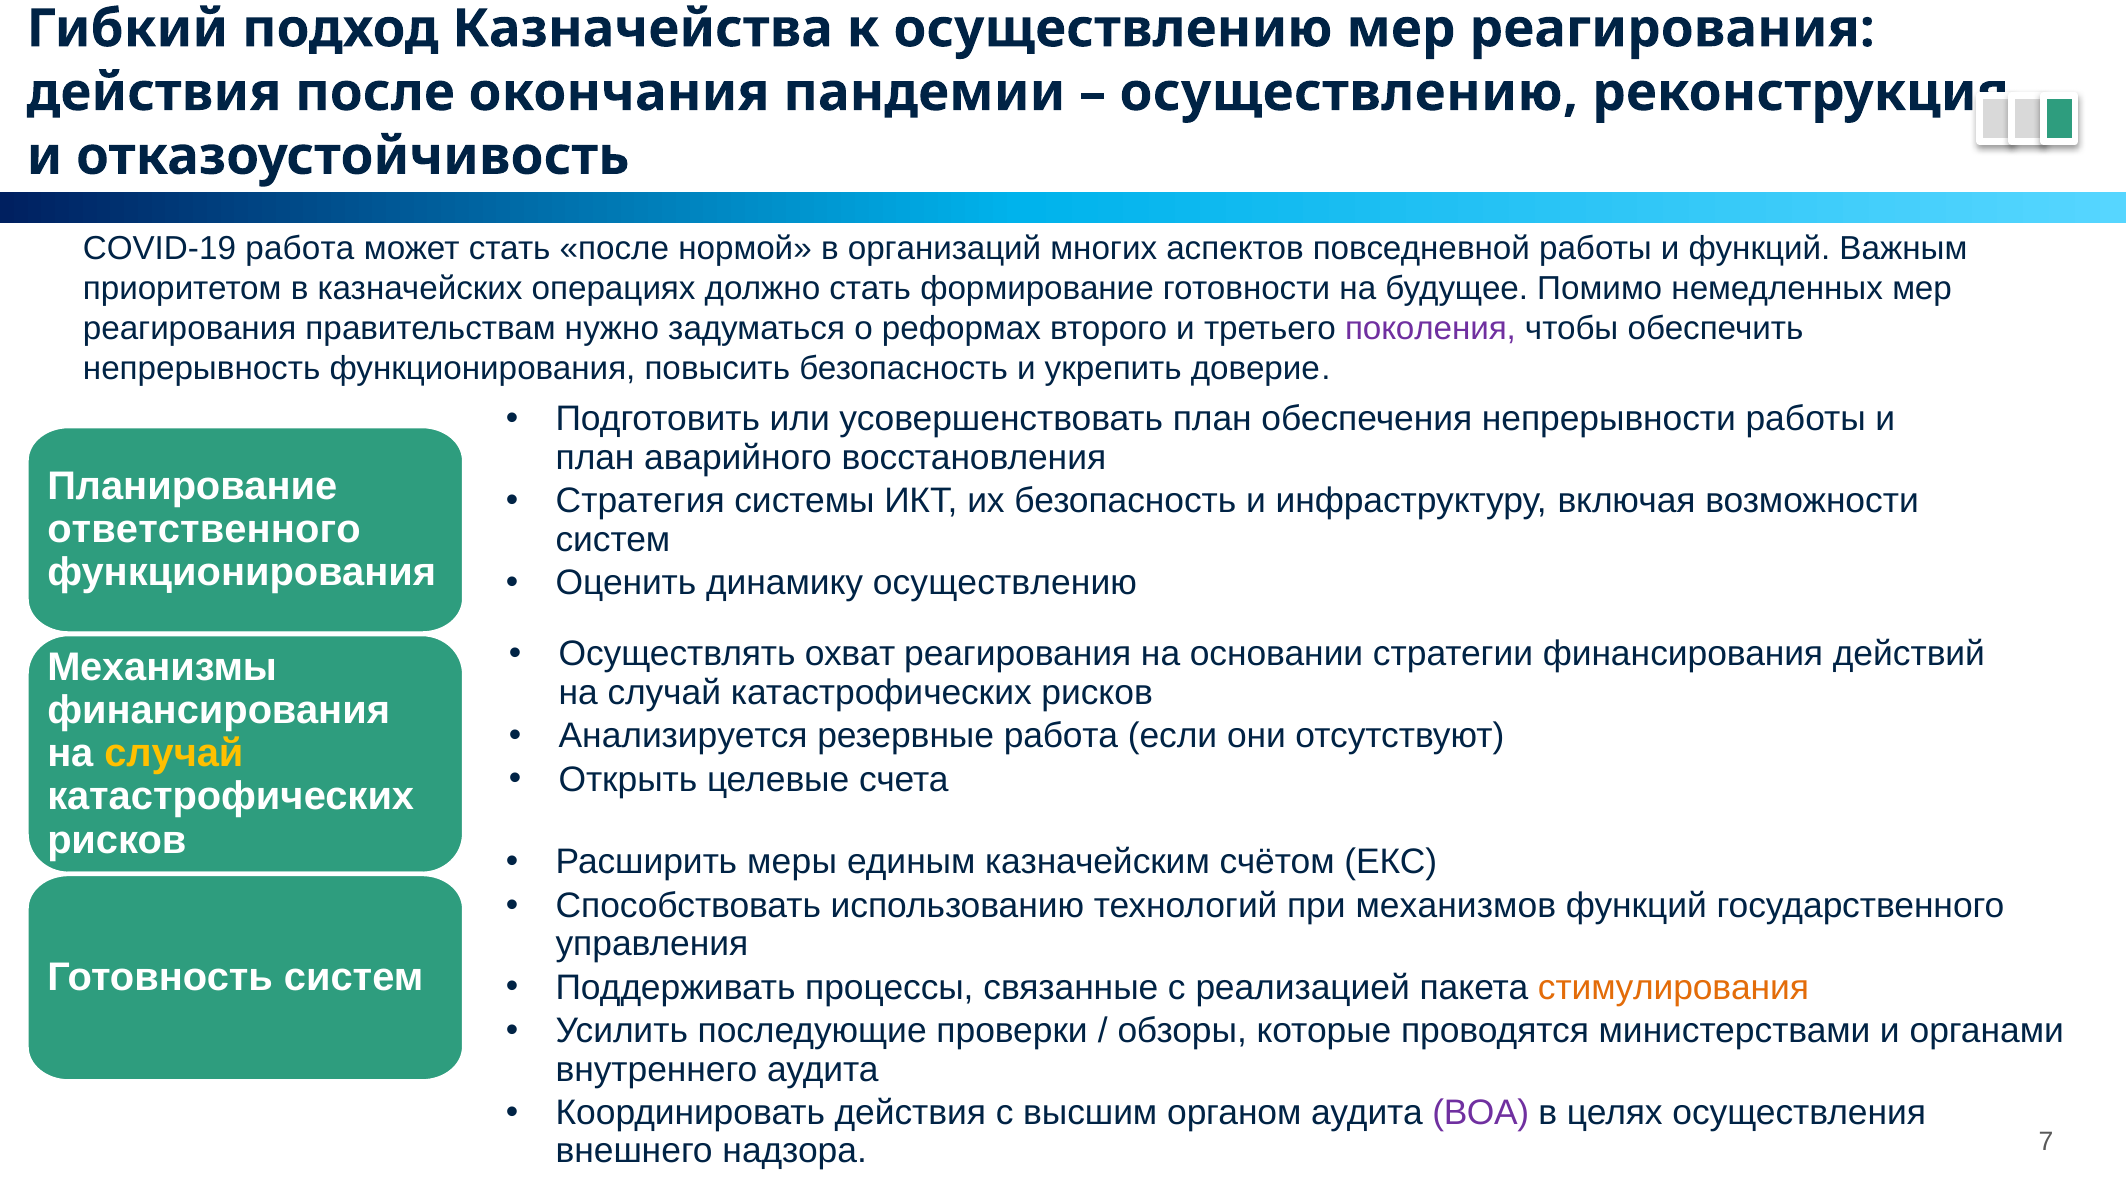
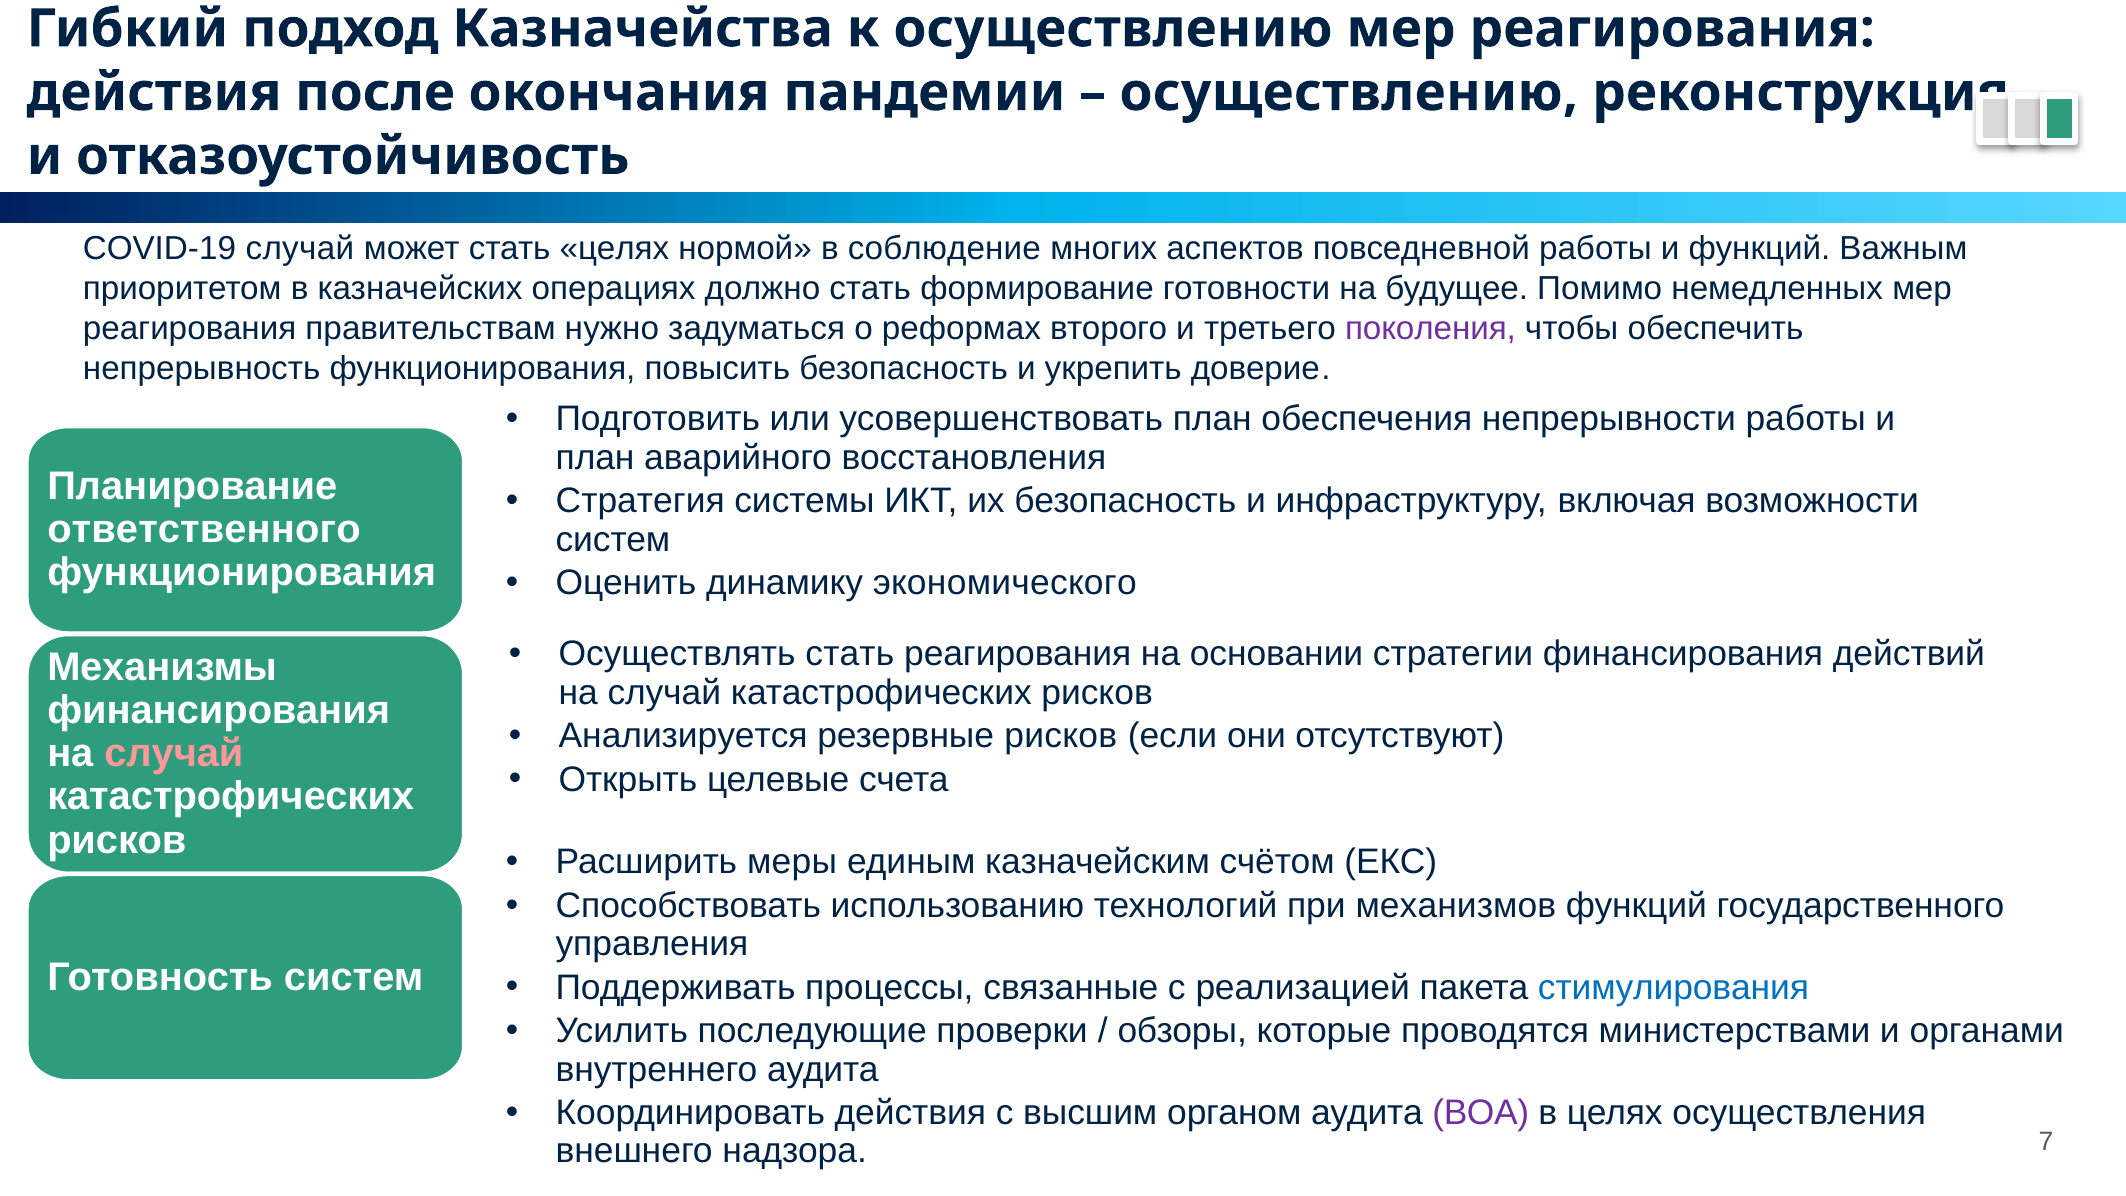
COVID-19 работа: работа -> случай (300, 248)
стать после: после -> целях (614, 248)
организаций: организаций -> соблюдение (944, 248)
динамику осуществлению: осуществлению -> экономического (1005, 583)
Осуществлять охват: охват -> стать (850, 654)
резервные работа: работа -> рисков (1061, 736)
случай colour: yellow -> pink (174, 754)
стимулирования colour: orange -> blue (1673, 988)
